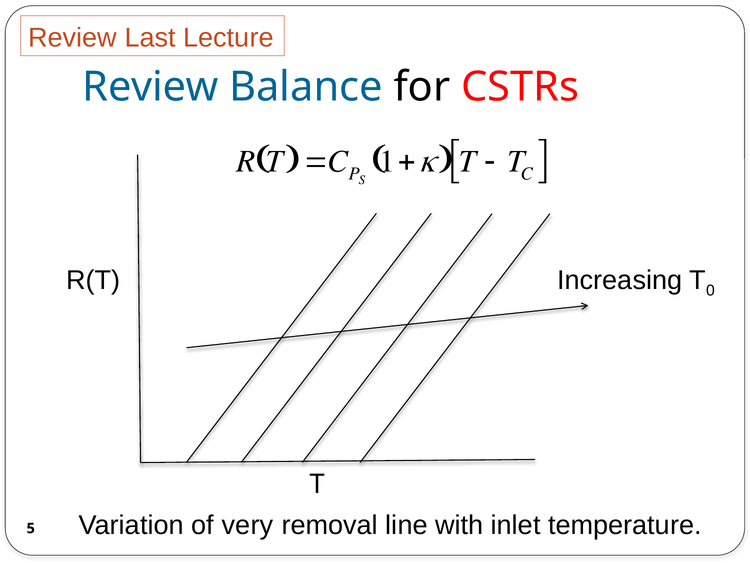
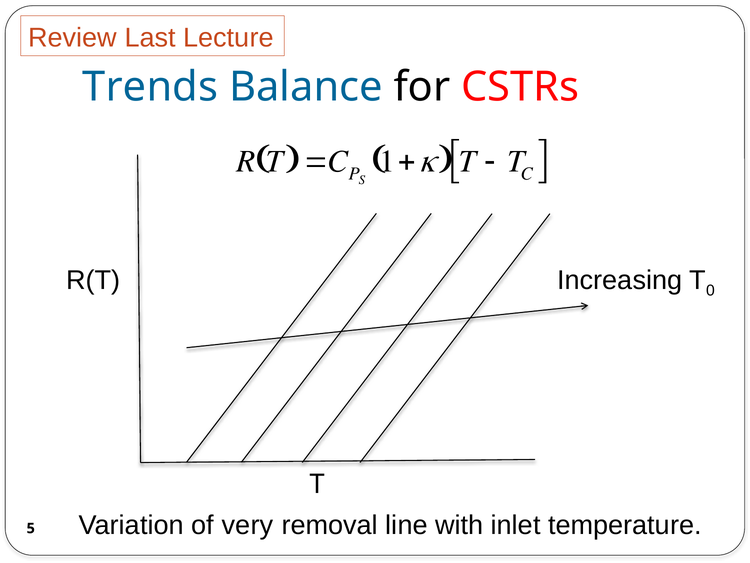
Review: Review -> Trends (150, 87)
